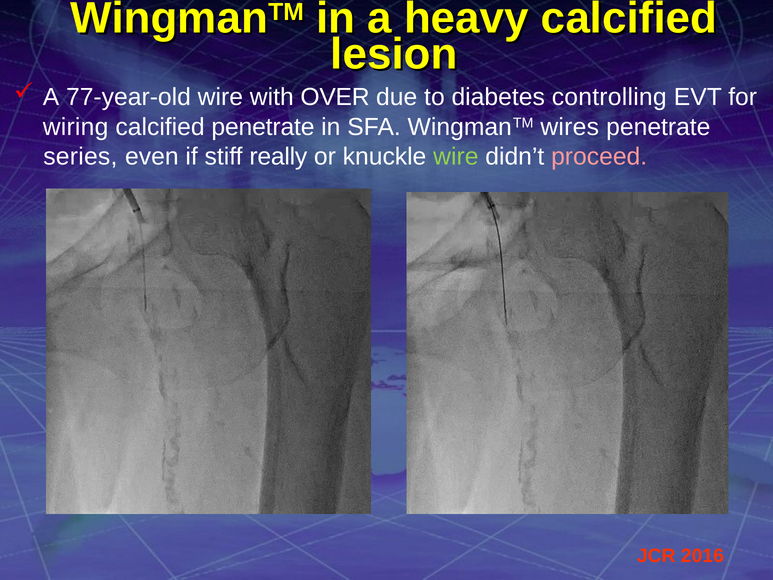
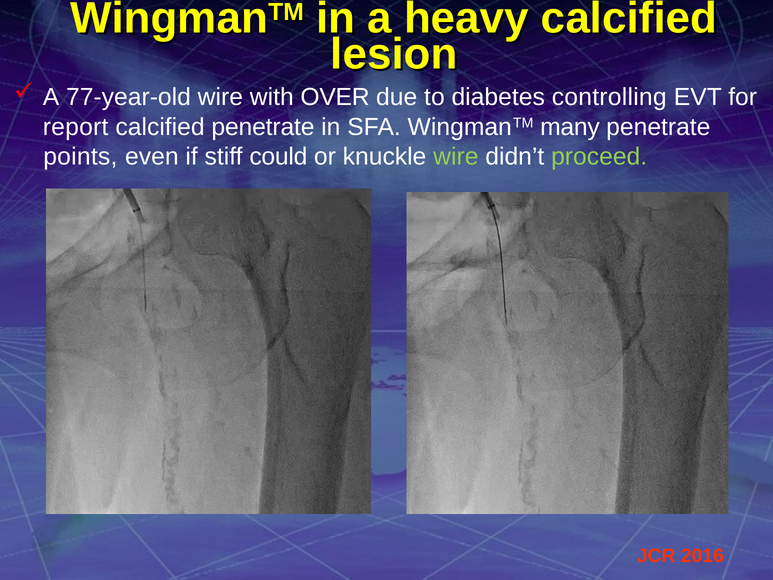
wiring: wiring -> report (76, 127)
wires: wires -> many (570, 127)
series: series -> points (80, 157)
really: really -> could (278, 157)
proceed colour: pink -> light green (599, 157)
